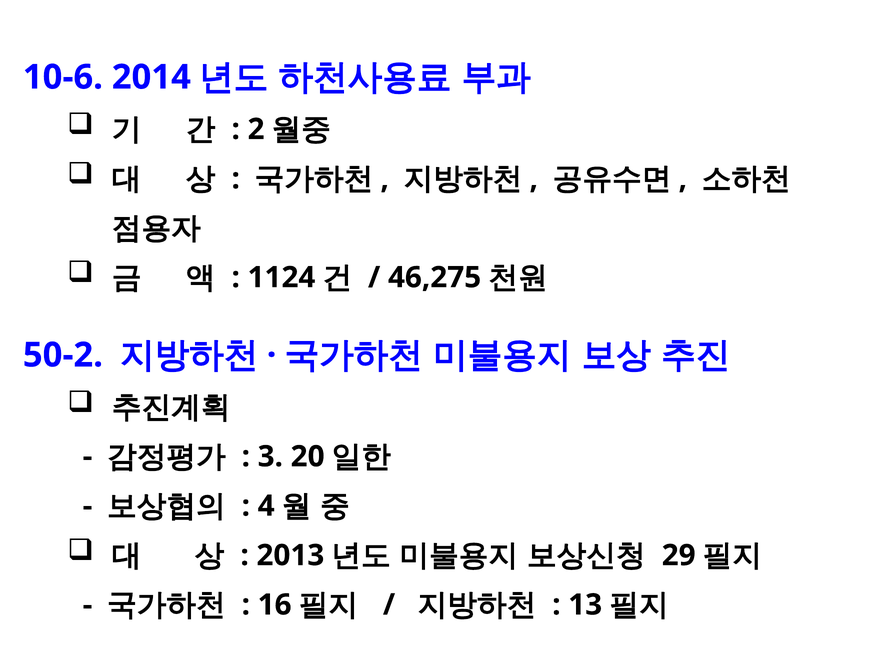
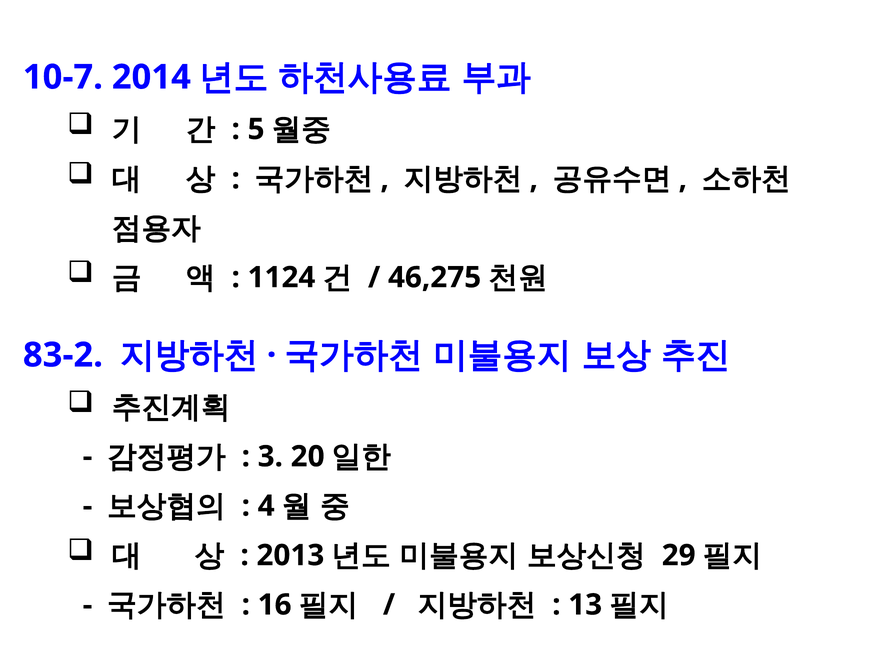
10-6: 10-6 -> 10-7 (63, 77)
2: 2 -> 5 (256, 129)
50-2: 50-2 -> 83-2 (63, 355)
